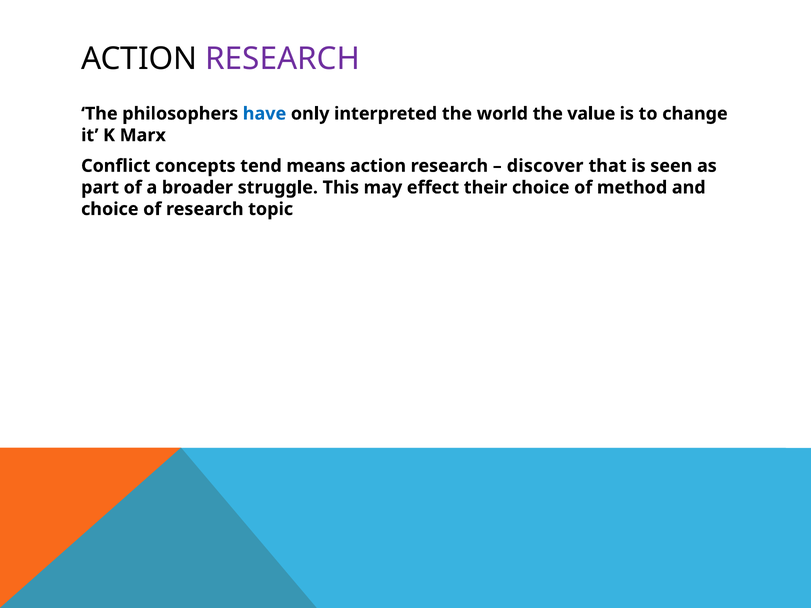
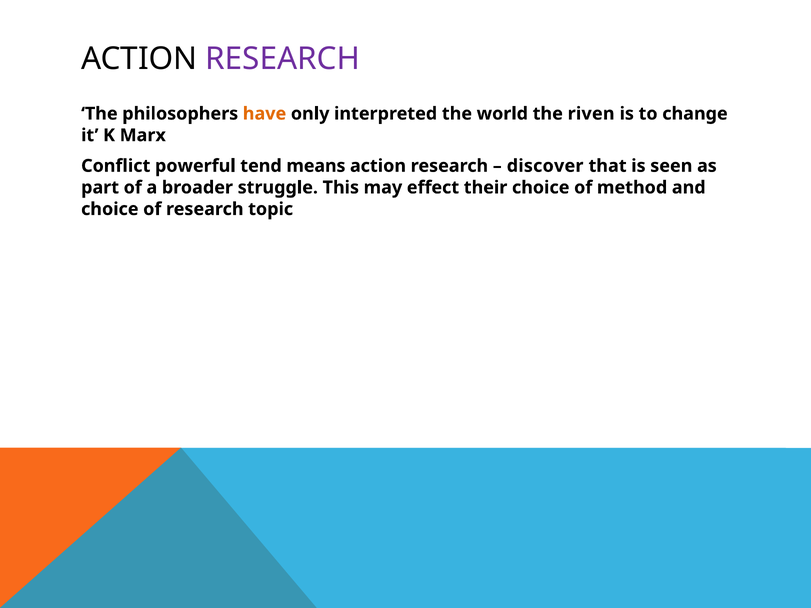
have colour: blue -> orange (265, 114)
value: value -> riven (591, 114)
concepts: concepts -> powerful (195, 166)
